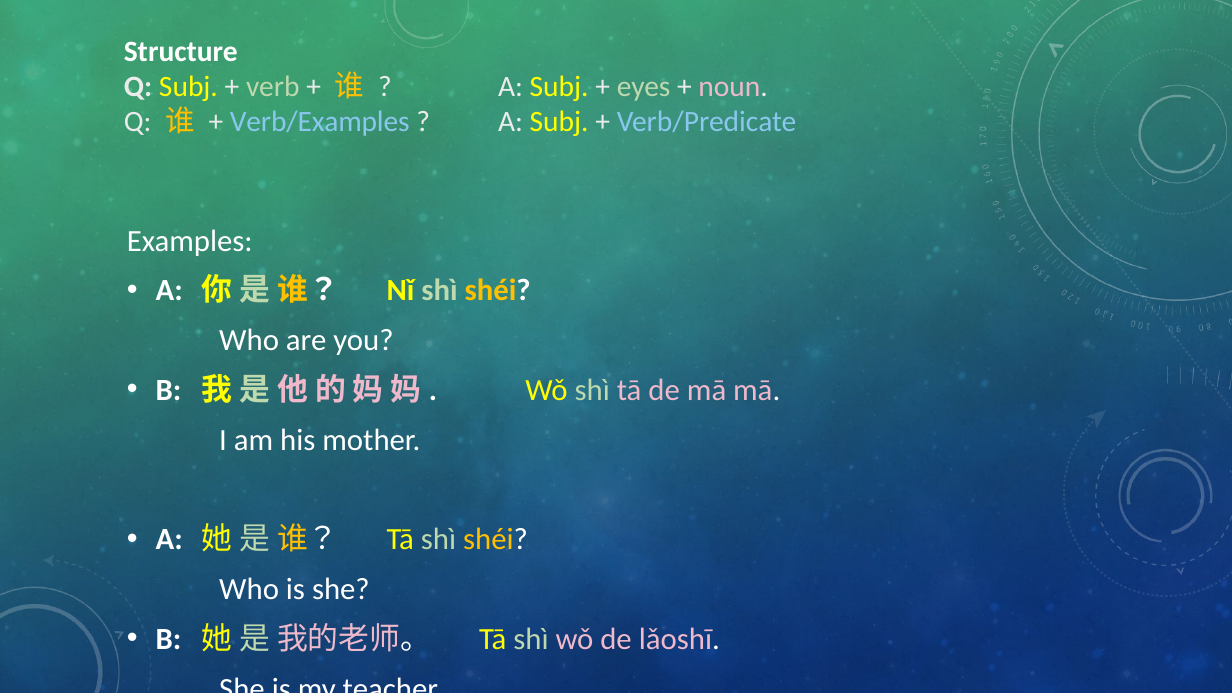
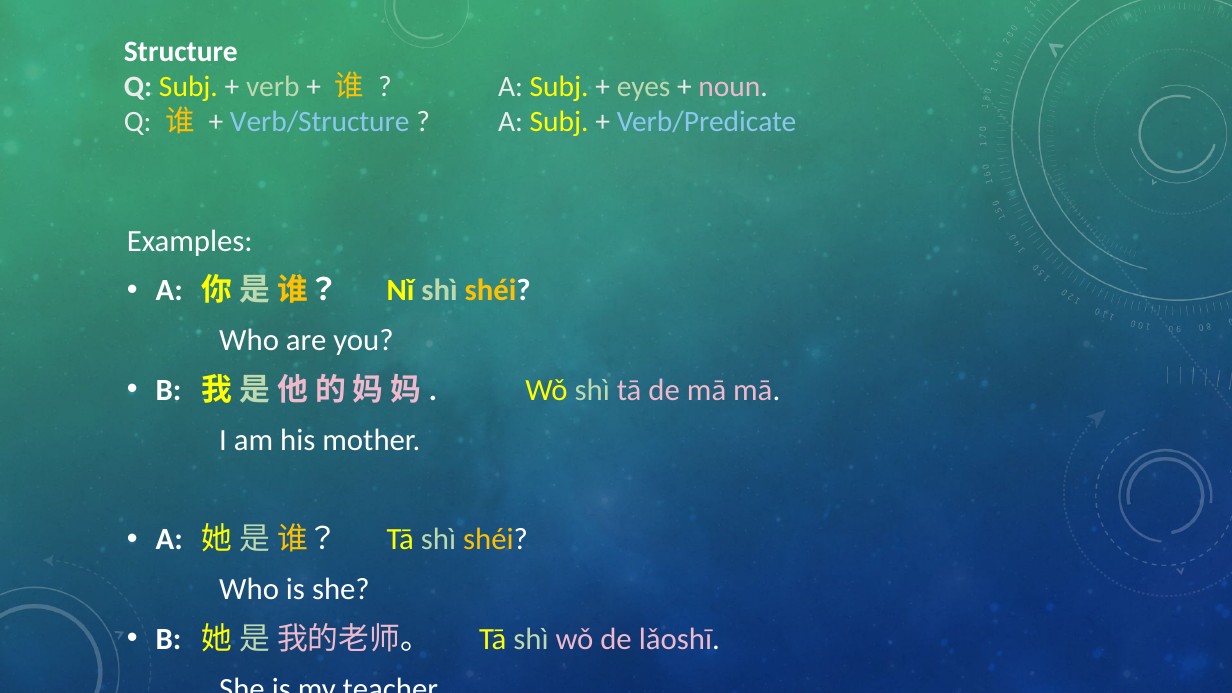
Verb/Examples: Verb/Examples -> Verb/Structure (320, 122)
